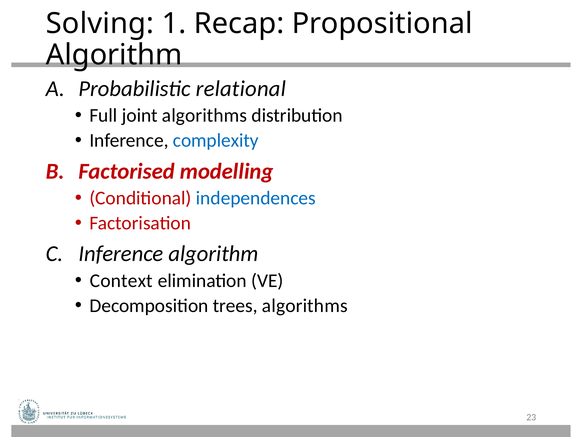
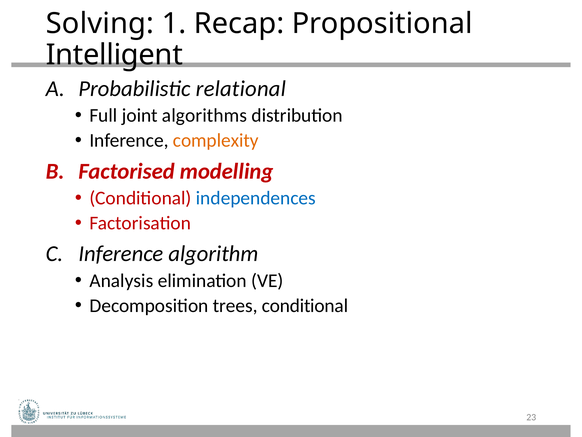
Algorithm: Algorithm -> Intelligent (114, 55)
complexity colour: blue -> orange (216, 140)
Context: Context -> Analysis (121, 280)
trees algorithms: algorithms -> conditional (305, 305)
